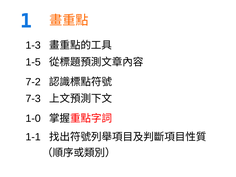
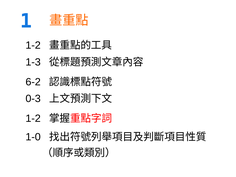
1-3: 1-3 -> 1-2 (33, 45)
1-5: 1-5 -> 1-3 (33, 62)
7-2: 7-2 -> 6-2 (33, 82)
7-3: 7-3 -> 0-3 (33, 99)
1-0: 1-0 -> 1-2 (33, 118)
1-1: 1-1 -> 1-0 (33, 137)
